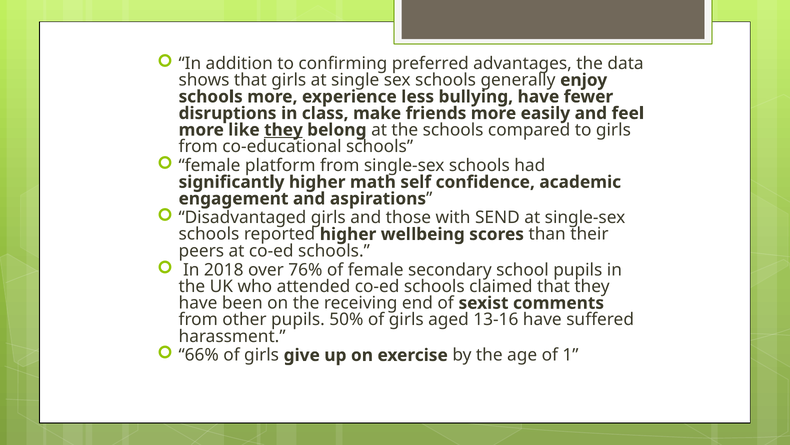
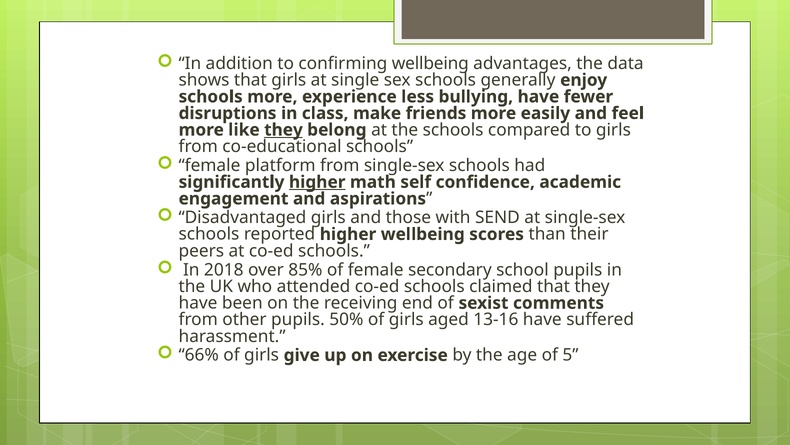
confirming preferred: preferred -> wellbeing (430, 63)
higher underline: none -> present (317, 182)
76%: 76% -> 85% (305, 269)
1: 1 -> 5 (571, 355)
